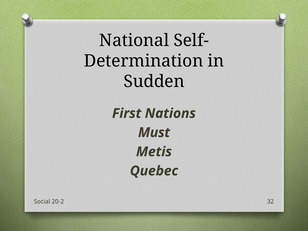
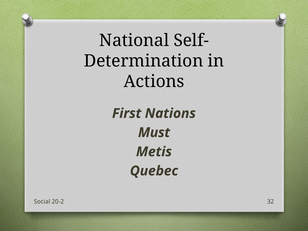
Sudden: Sudden -> Actions (154, 81)
